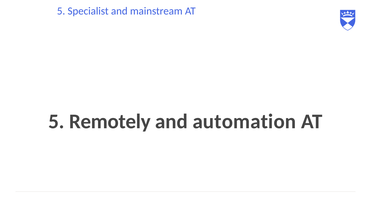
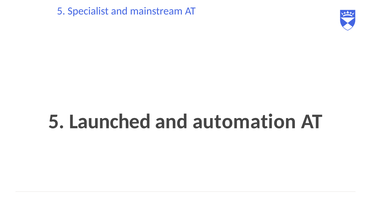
Remotely: Remotely -> Launched (110, 121)
